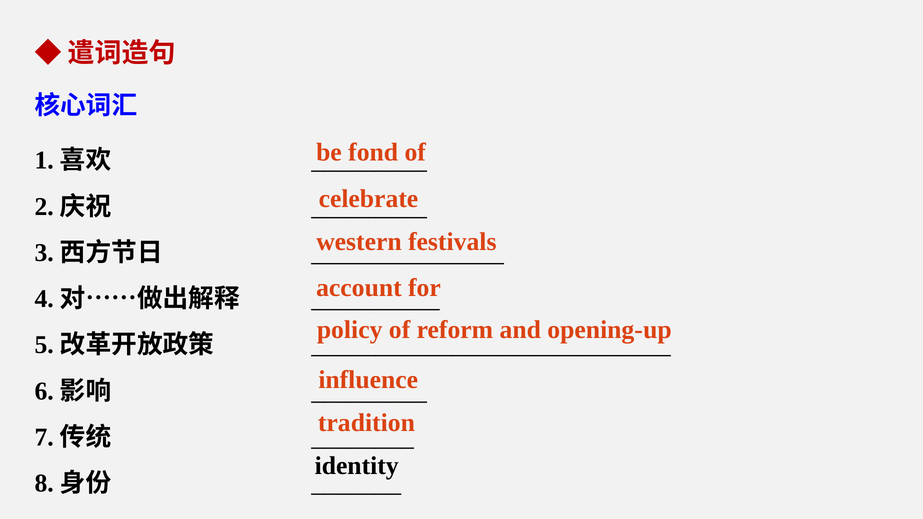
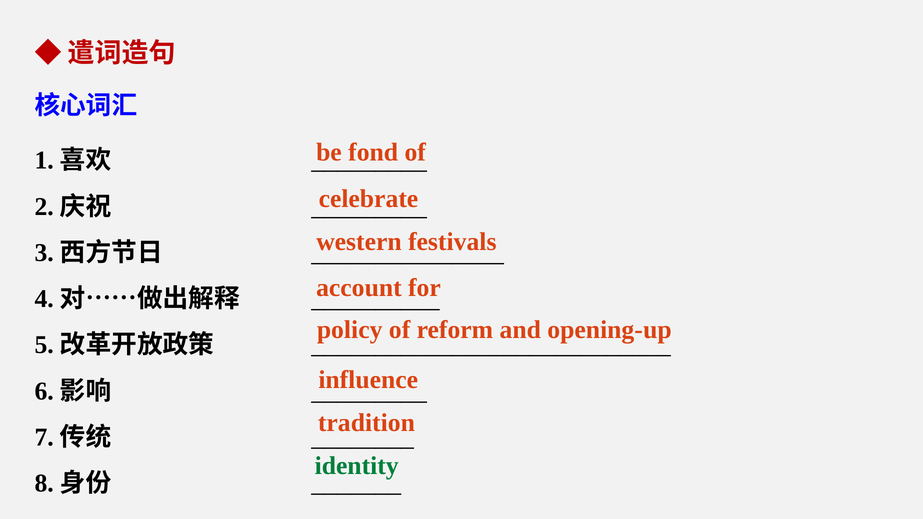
identity colour: black -> green (357, 466)
